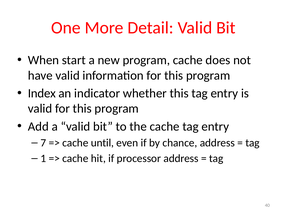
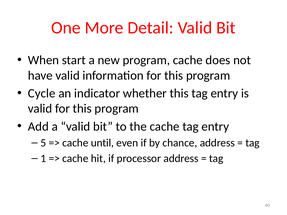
Index: Index -> Cycle (42, 93)
7: 7 -> 5 (43, 143)
